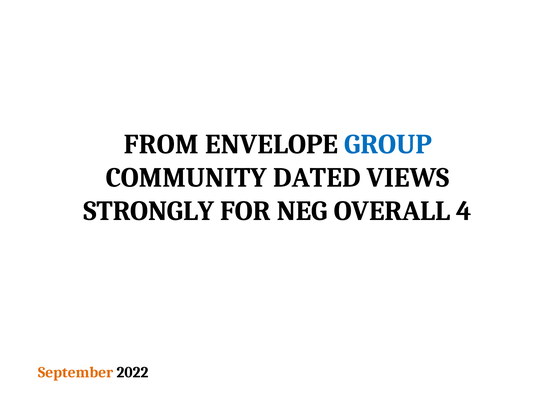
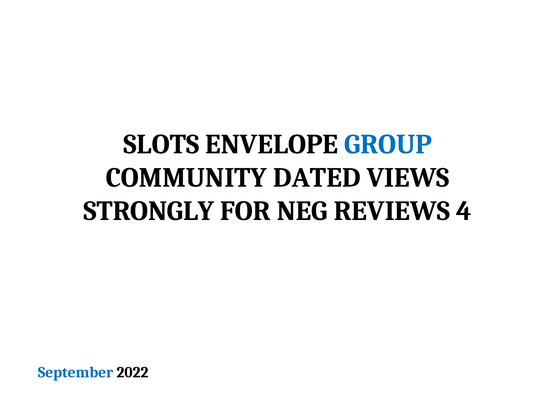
FROM: FROM -> SLOTS (161, 144)
OVERALL: OVERALL -> REVIEWS (392, 211)
September colour: orange -> blue (76, 372)
